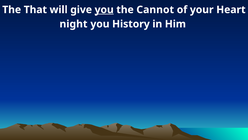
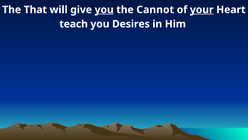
your underline: none -> present (202, 10)
night: night -> teach (74, 24)
History: History -> Desires (131, 24)
